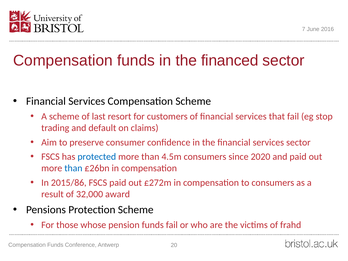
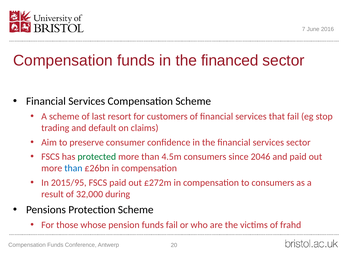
protected colour: blue -> green (97, 157)
2020: 2020 -> 2046 (261, 157)
2015/86: 2015/86 -> 2015/95 (69, 183)
award: award -> during (118, 194)
